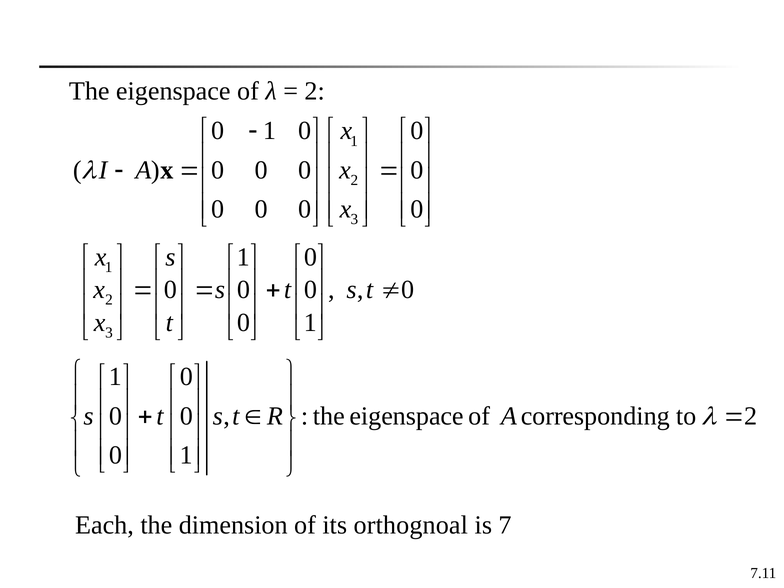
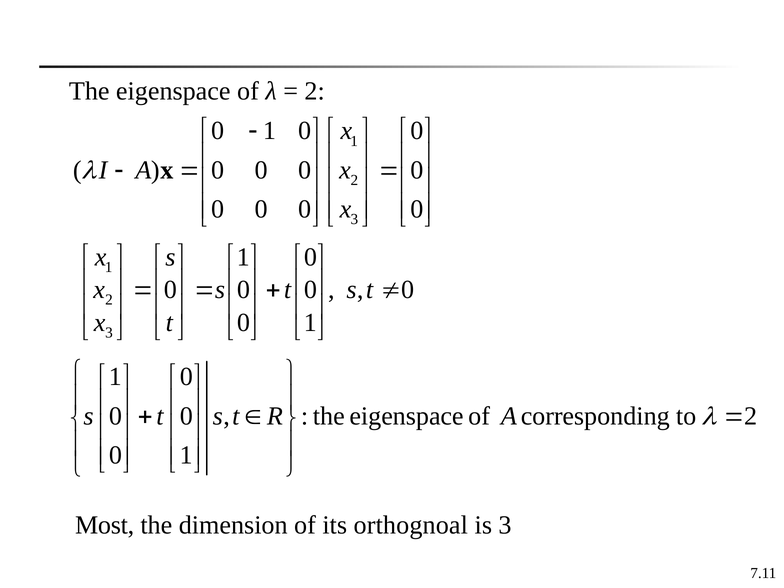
Each: Each -> Most (105, 525)
is 7: 7 -> 3 (505, 525)
